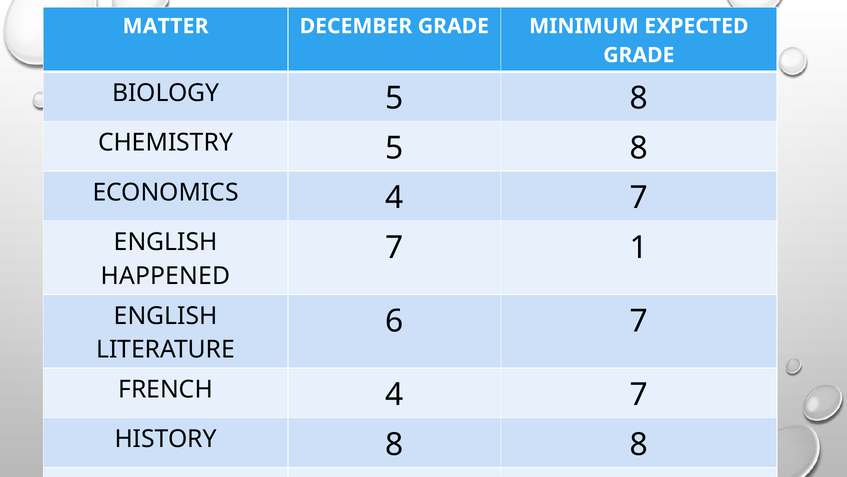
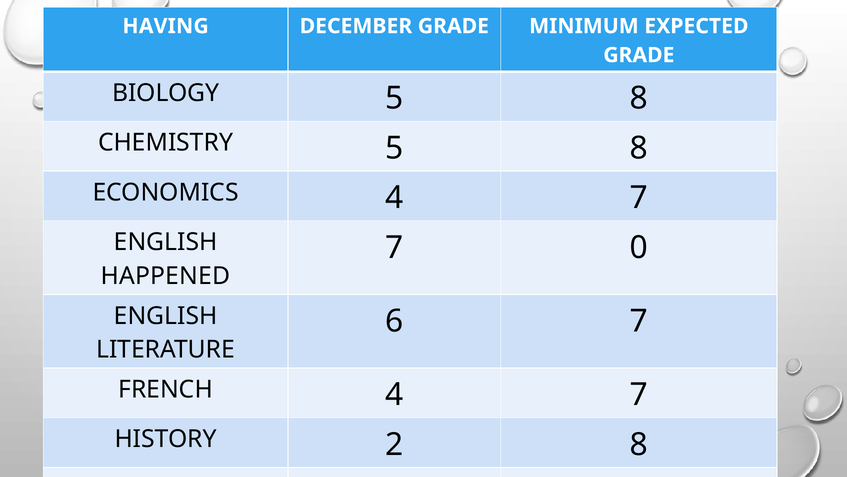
MATTER: MATTER -> HAVING (166, 26)
1: 1 -> 0 (639, 247)
HISTORY 8: 8 -> 2 (394, 444)
